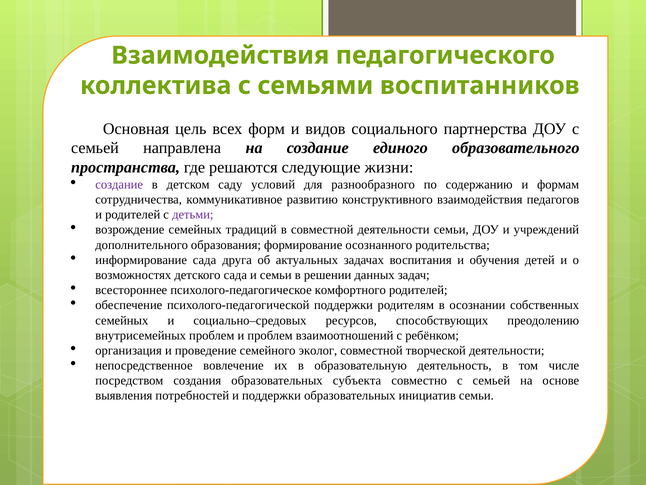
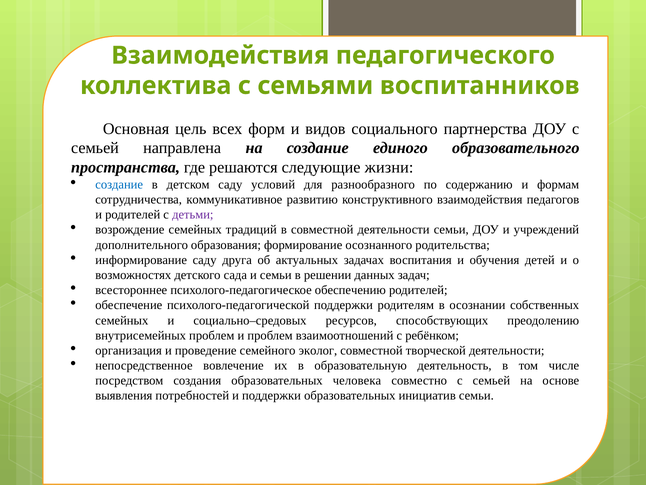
создание colour: purple -> blue (119, 184)
информирование сада: сада -> саду (205, 260)
комфортного: комфортного -> обеспечению (350, 290)
субъекта: субъекта -> человека (357, 380)
